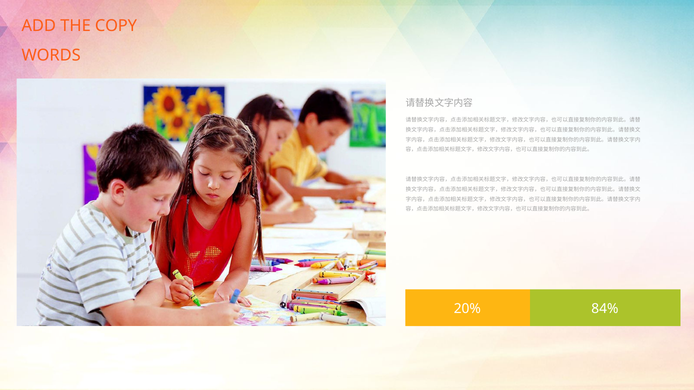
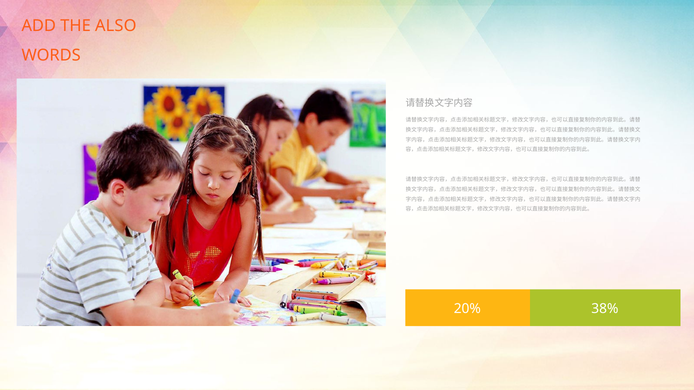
COPY: COPY -> ALSO (116, 26)
84%: 84% -> 38% (605, 309)
